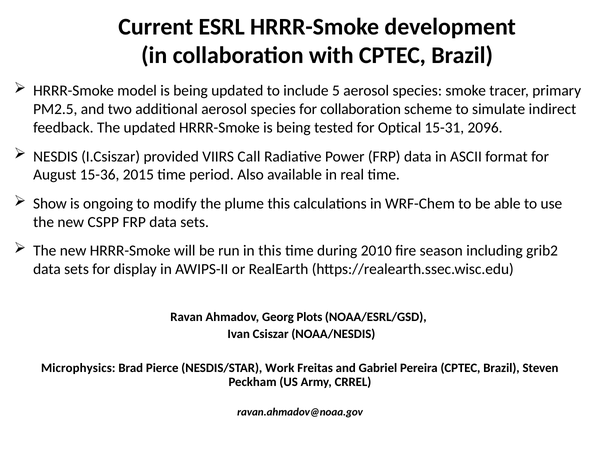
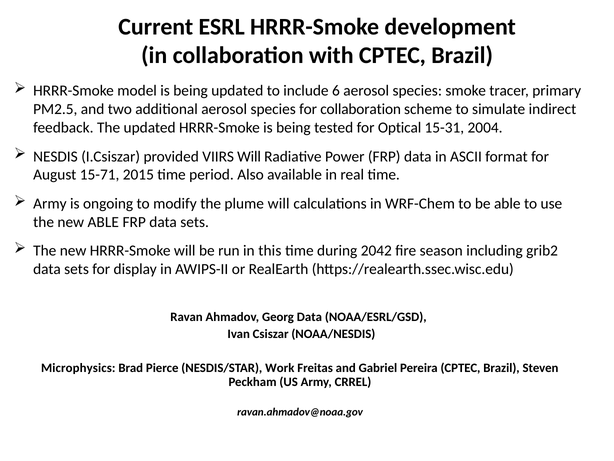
5: 5 -> 6 (336, 91)
2096: 2096 -> 2004 (485, 128)
VIIRS Call: Call -> Will (249, 156)
15-36: 15-36 -> 15-71 (100, 175)
Show: Show -> Army (50, 203)
plume this: this -> will (279, 203)
new CSPP: CSPP -> ABLE (103, 222)
2010: 2010 -> 2042 (376, 250)
Georg Plots: Plots -> Data (309, 317)
